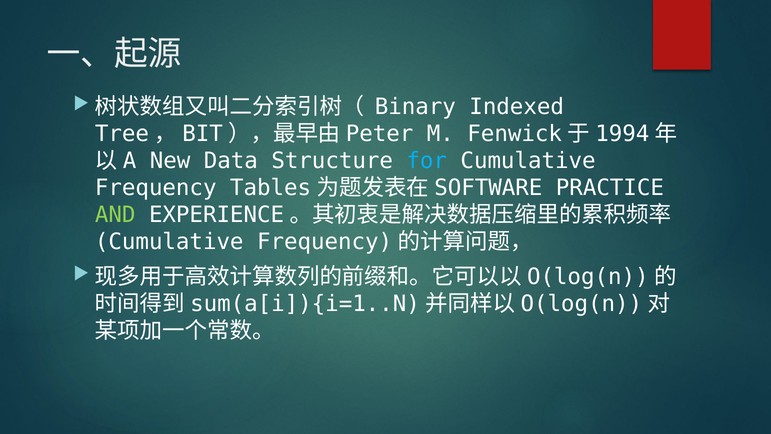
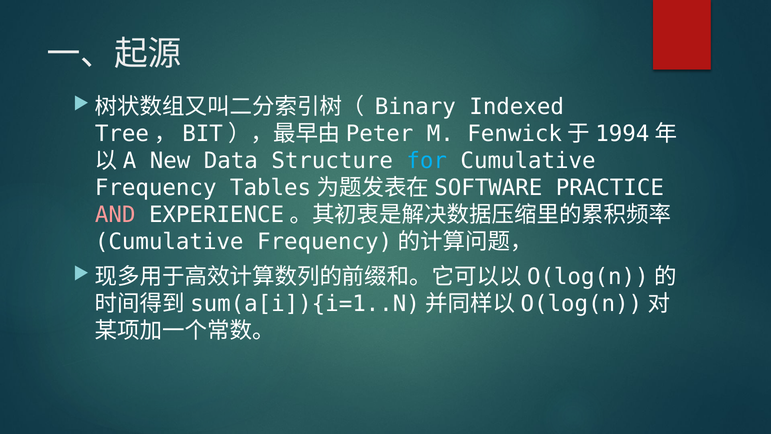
AND colour: light green -> pink (115, 215)
